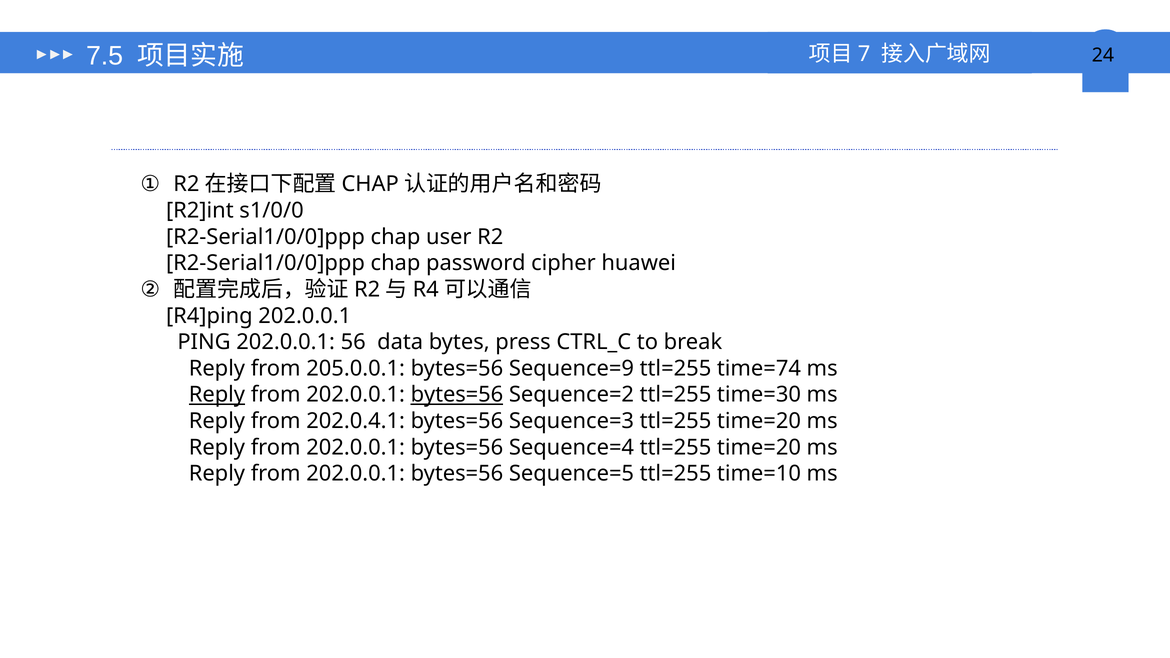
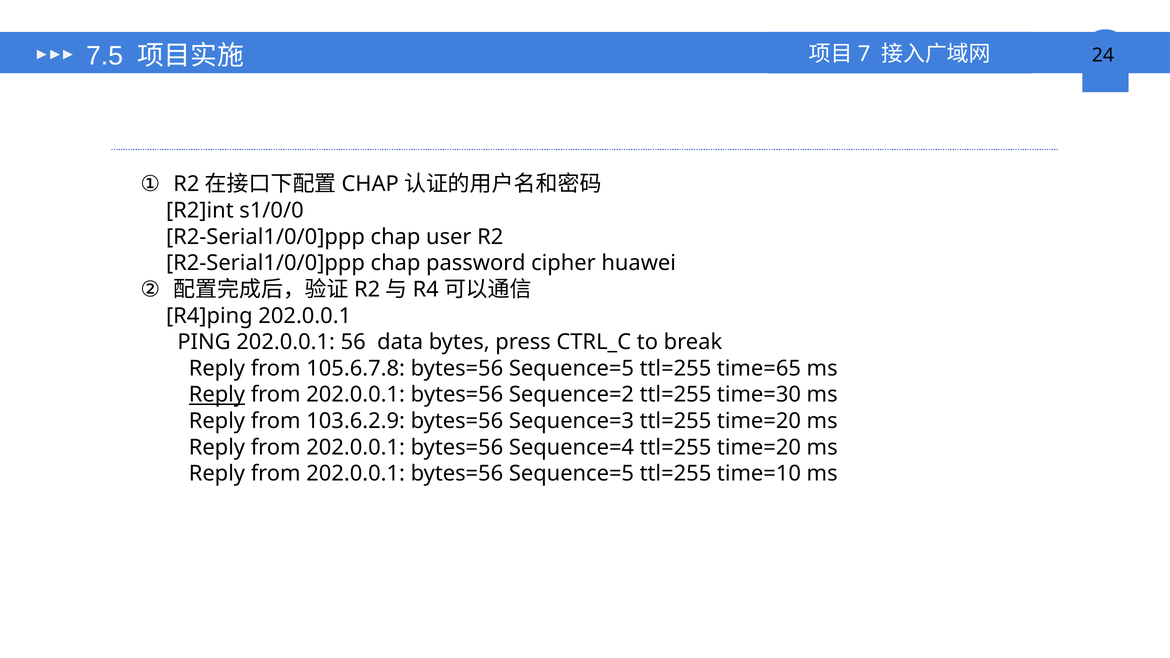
205.0.0.1: 205.0.0.1 -> 105.6.7.8 (356, 368)
Sequence=9: Sequence=9 -> Sequence=5 (571, 368)
time=74: time=74 -> time=65 (759, 368)
bytes=56 underline: present -> none (457, 395)
202.0.4.1: 202.0.4.1 -> 103.6.2.9 (356, 421)
